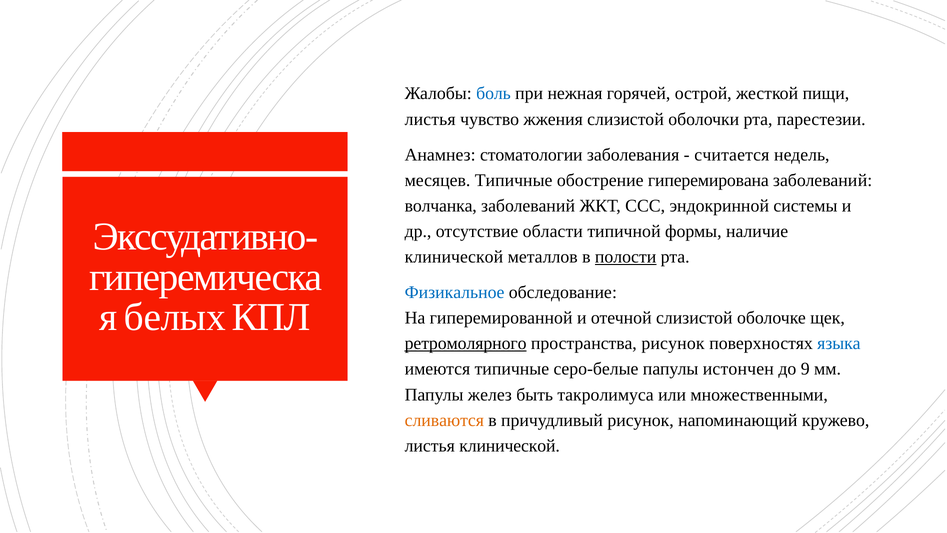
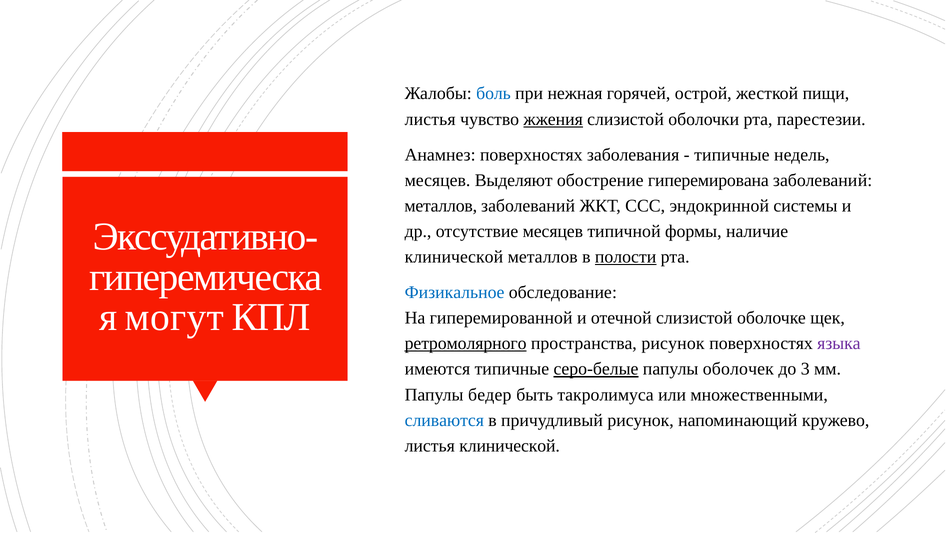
жжения underline: none -> present (553, 119)
Анамнез стоматологии: стоматологии -> поверхностях (531, 155)
считается: считается -> типичные (732, 155)
месяцев Типичные: Типичные -> Выделяют (514, 180)
волчанка: волчанка -> металлов (441, 206)
отсутствие области: области -> месяцев (553, 231)
белых: белых -> могут (174, 317)
языка colour: blue -> purple (839, 343)
серо-белые underline: none -> present (596, 369)
истончен: истончен -> оболочек (738, 369)
9: 9 -> 3 (805, 369)
желез: желез -> бедер (490, 394)
сливаются colour: orange -> blue (444, 420)
